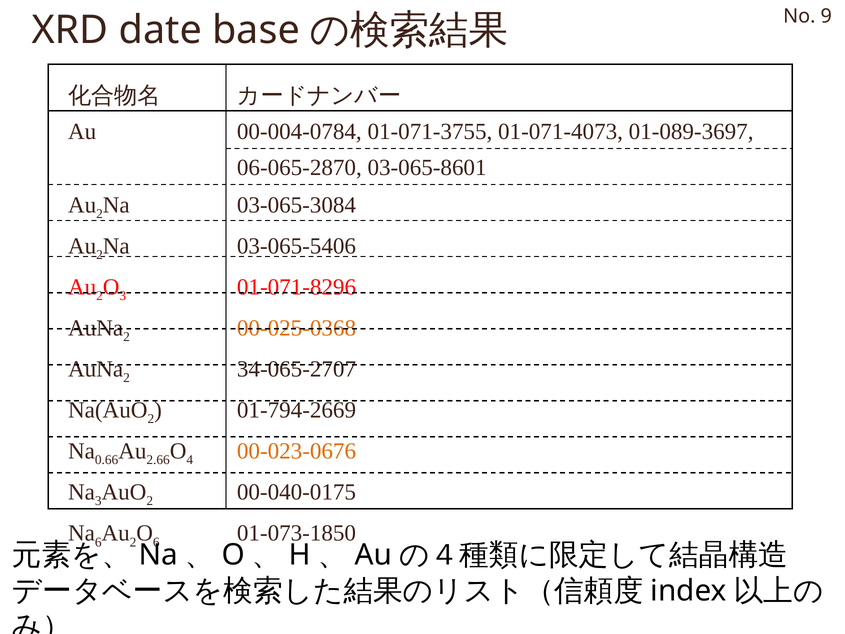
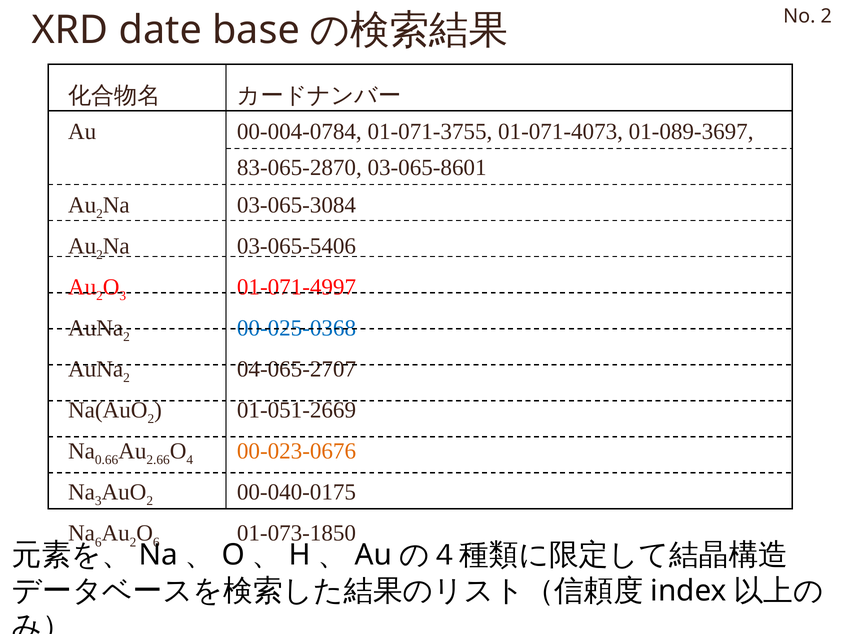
No 9: 9 -> 2 (826, 16)
06-065-2870: 06-065-2870 -> 83-065-2870 (299, 168)
01-071-8296: 01-071-8296 -> 01-071-4997 (297, 287)
00-025-0368 colour: orange -> blue (297, 328)
34-065-2707: 34-065-2707 -> 04-065-2707 (297, 369)
01-794-2669: 01-794-2669 -> 01-051-2669 (297, 410)
